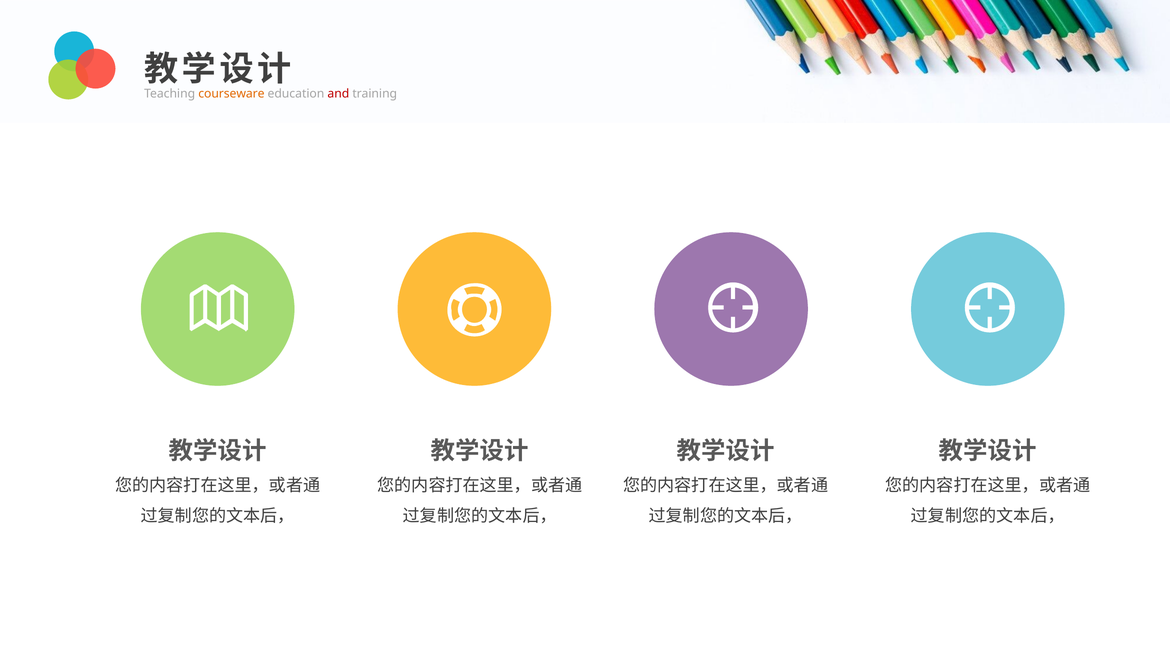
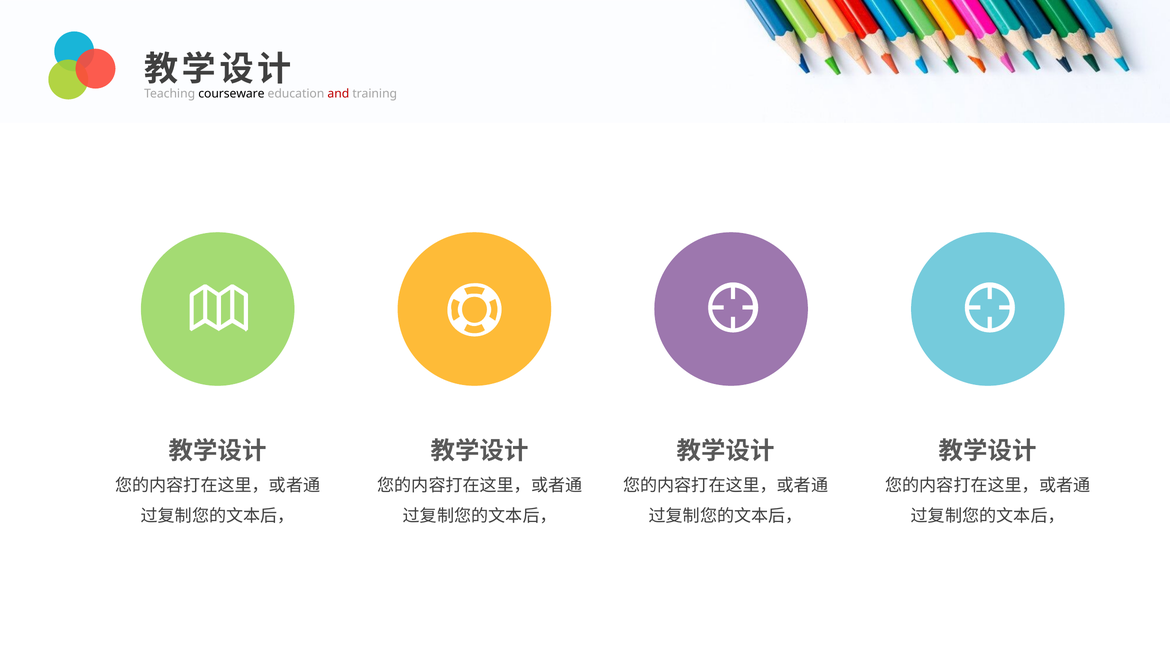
courseware colour: orange -> black (231, 94)
